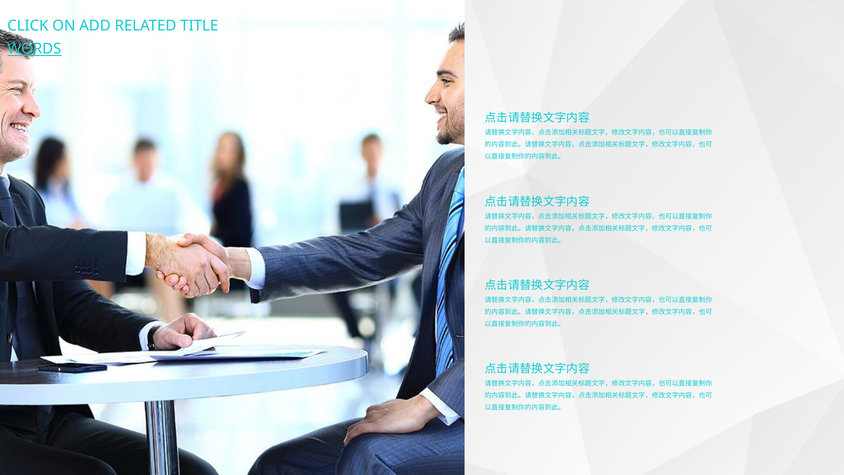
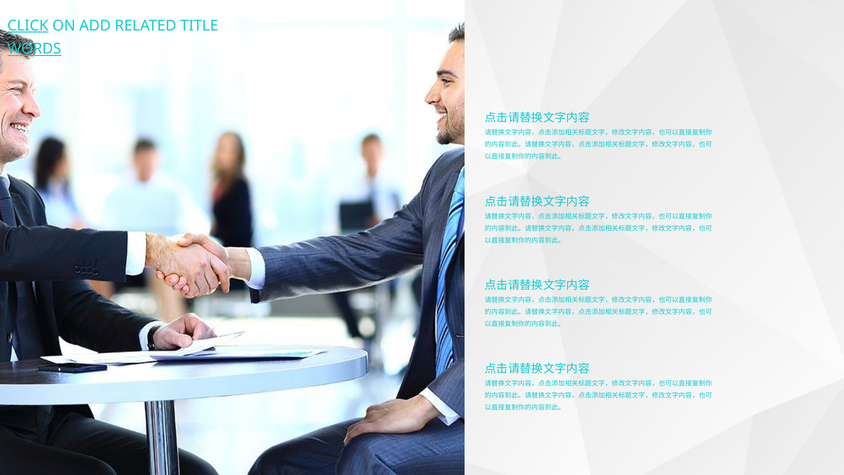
CLICK underline: none -> present (28, 26)
